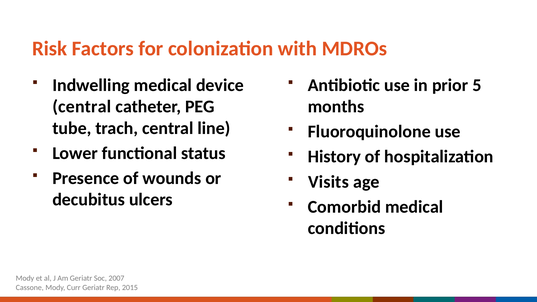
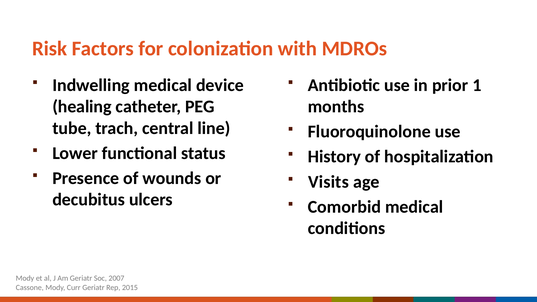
5: 5 -> 1 (477, 85)
central: central -> healing (82, 107)
